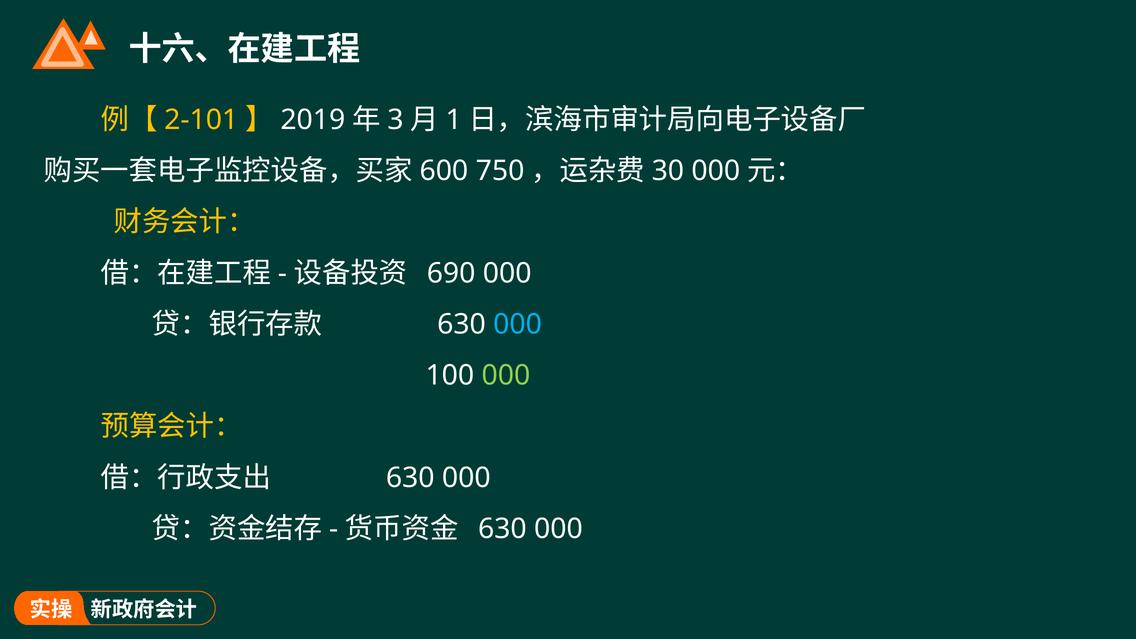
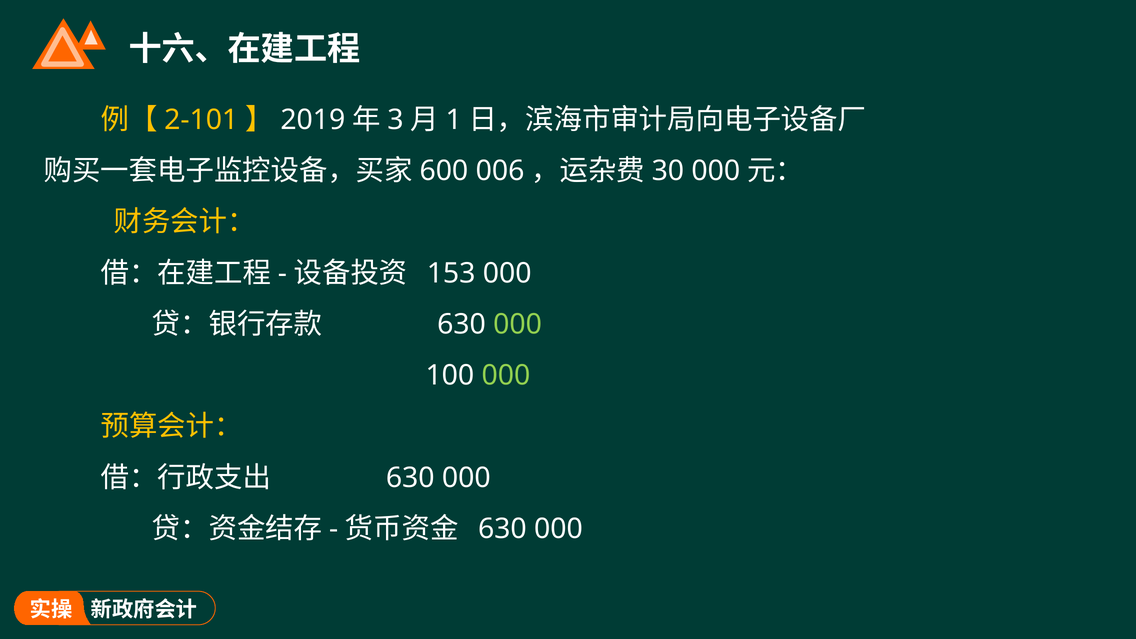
750: 750 -> 006 (500, 171)
690: 690 -> 153 (451, 273)
000 colour: light blue -> light green (518, 324)
